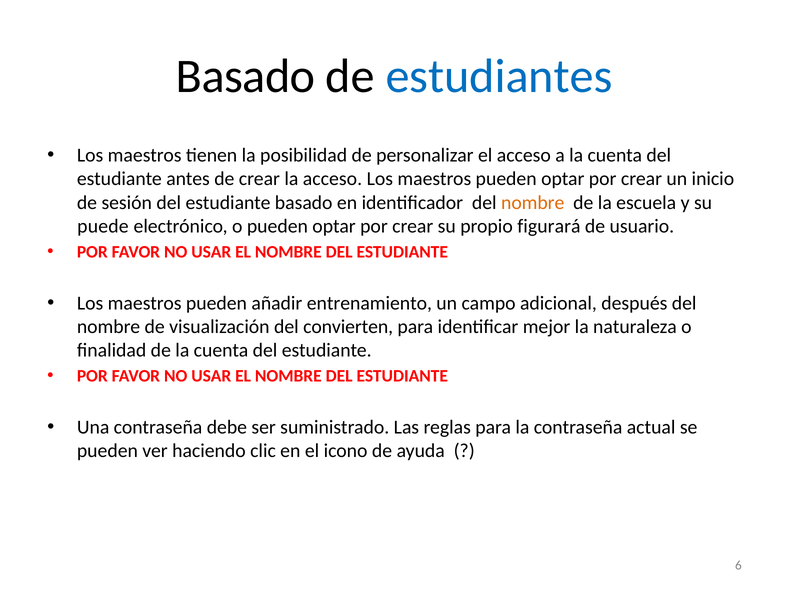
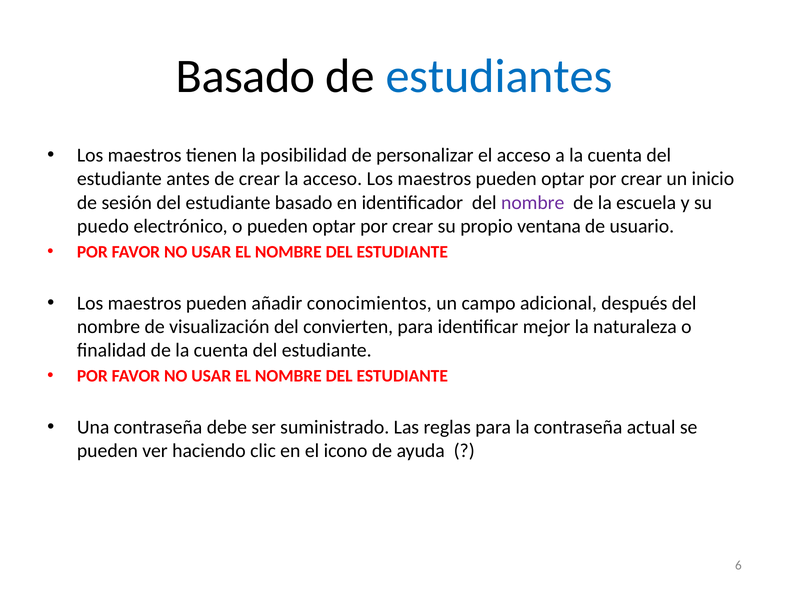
nombre colour: orange -> purple (533, 203)
puede: puede -> puedo (103, 226)
figurará: figurará -> ventana (549, 226)
entrenamiento: entrenamiento -> conocimientos (369, 303)
